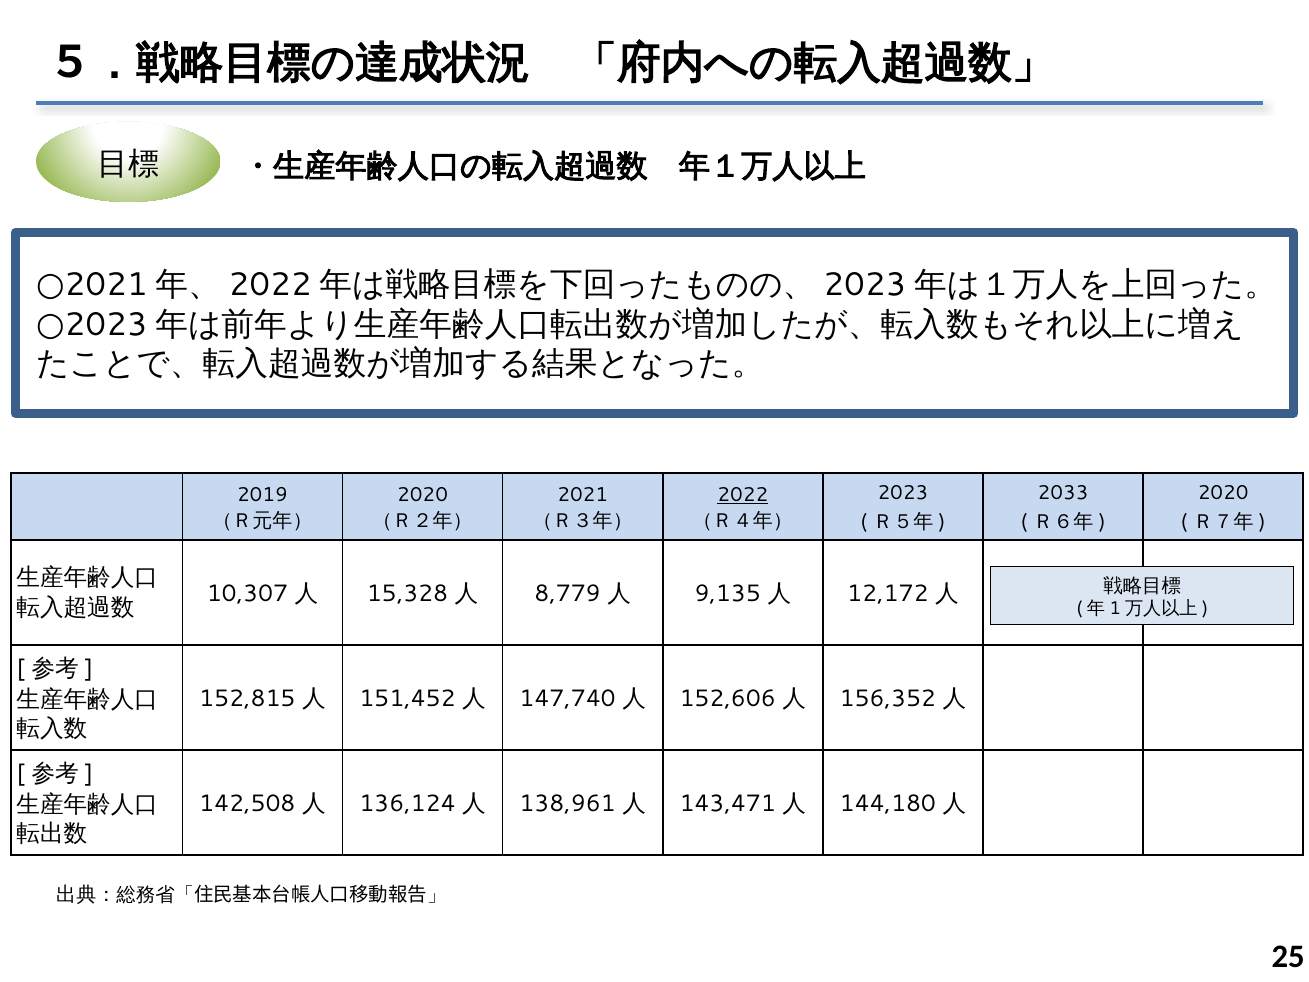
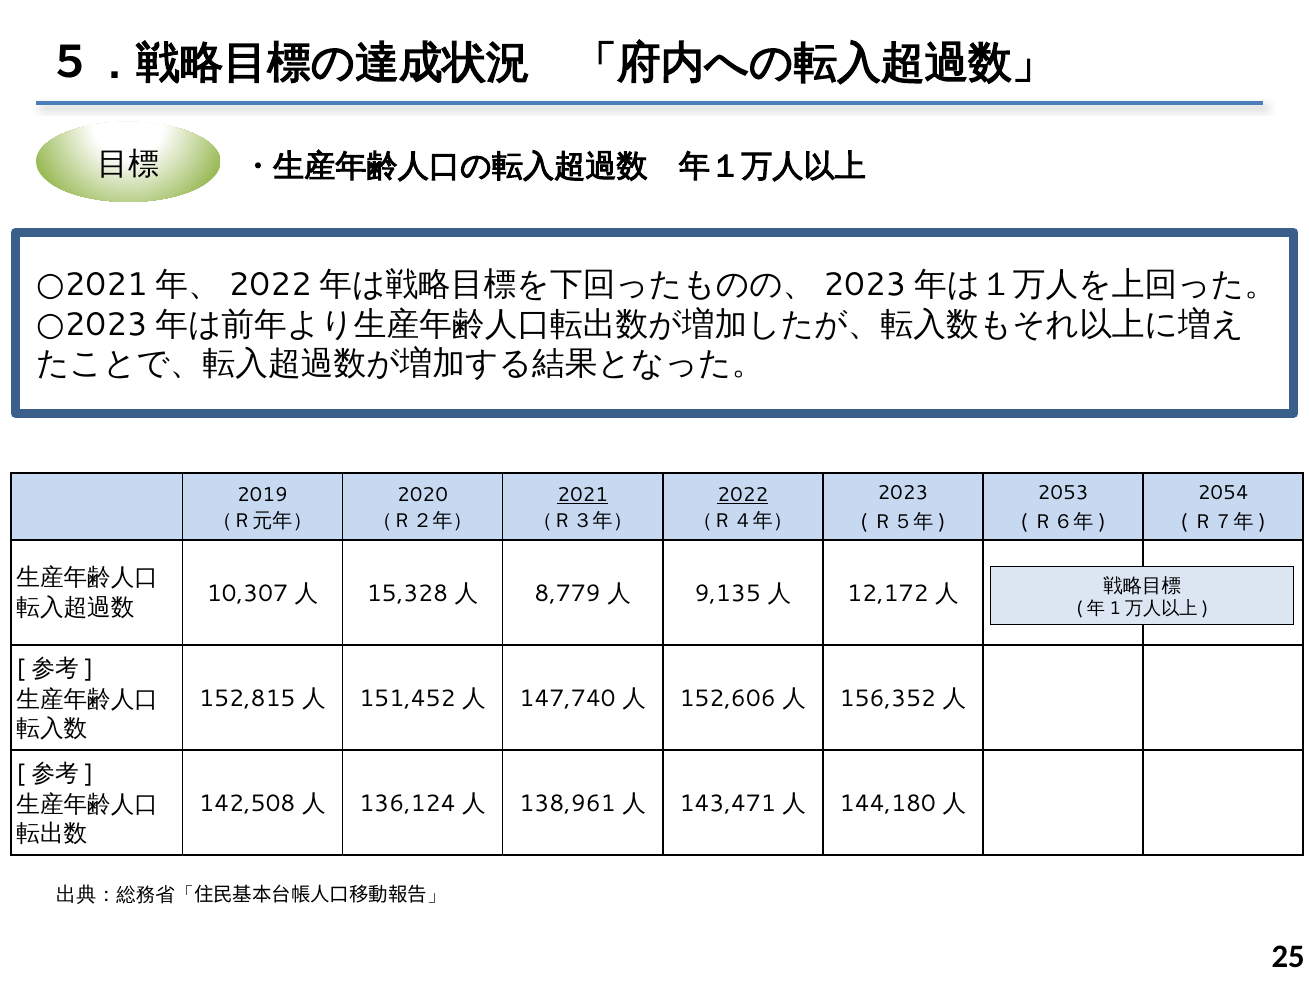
2033: 2033 -> 2053 (1063, 493)
2020: 2020 -> 2054 (1223, 493)
2021 underline: none -> present (583, 495)
